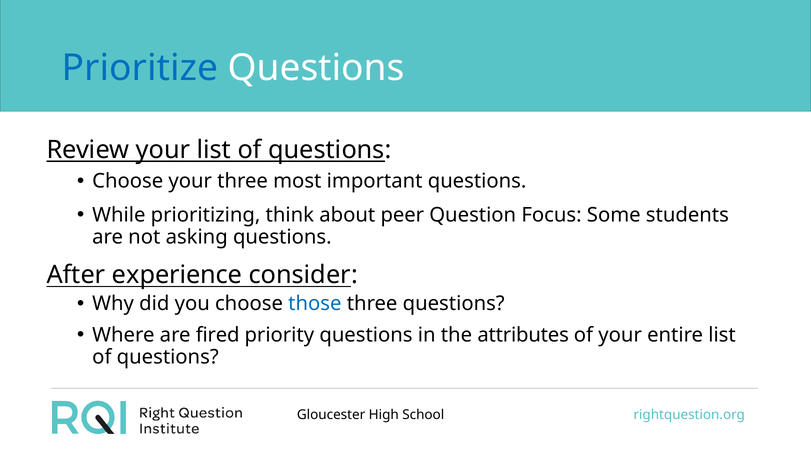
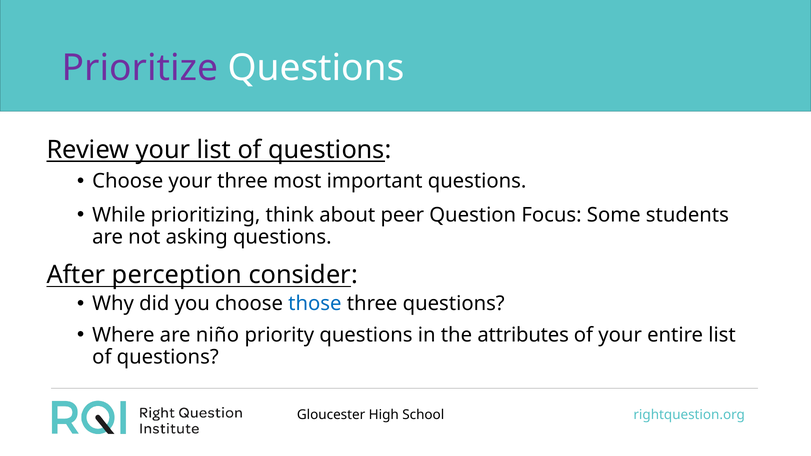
Prioritize colour: blue -> purple (140, 68)
experience: experience -> perception (177, 275)
fired: fired -> niño (217, 335)
